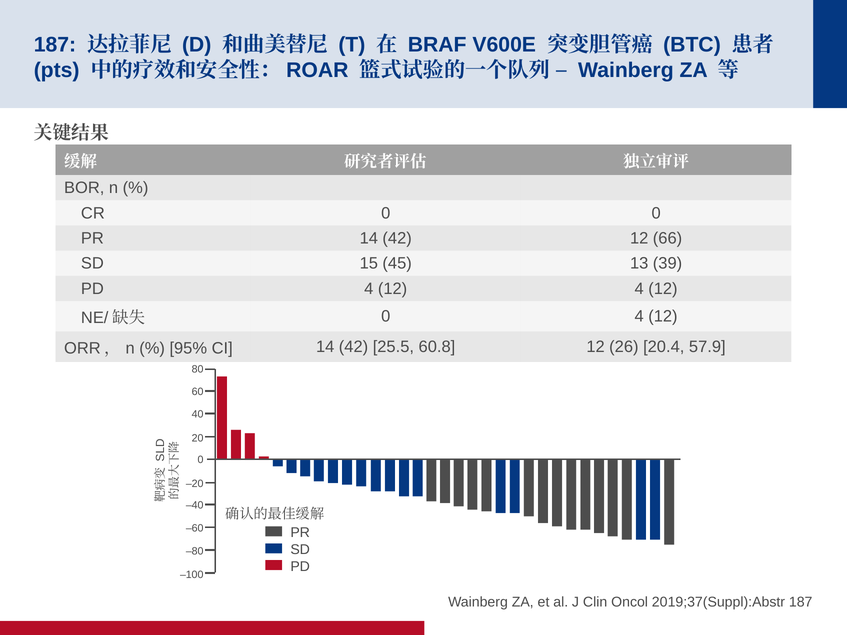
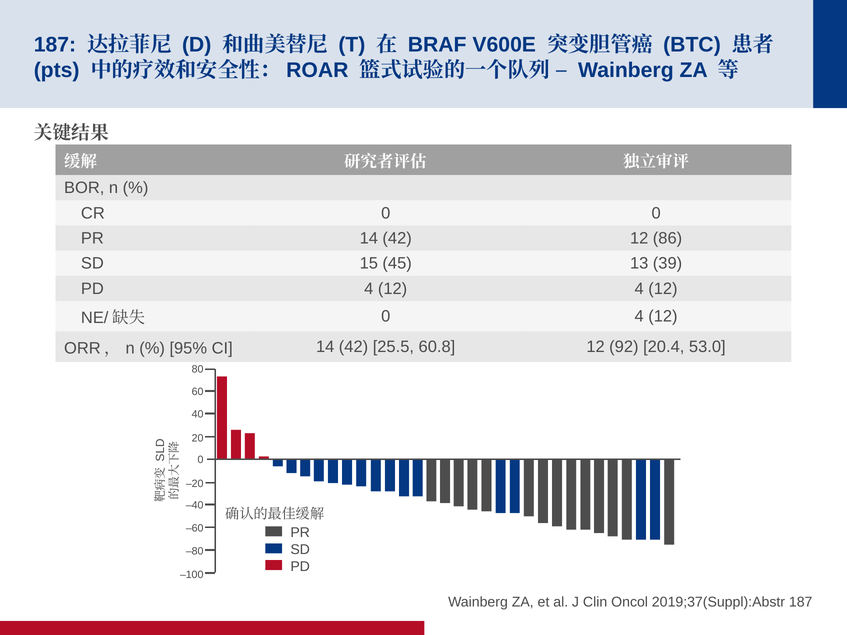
66: 66 -> 86 (668, 238)
26: 26 -> 92 (624, 347)
57.9: 57.9 -> 53.0 (707, 347)
